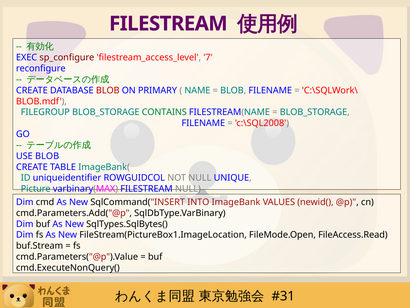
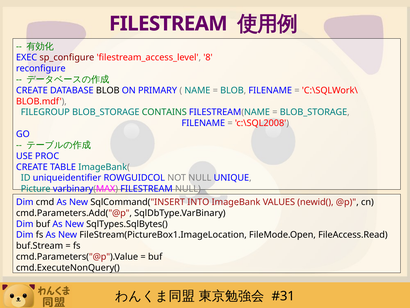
7: 7 -> 8 (208, 57)
BLOB colour: red -> black (108, 90)
USE BLOB: BLOB -> PROC (47, 156)
